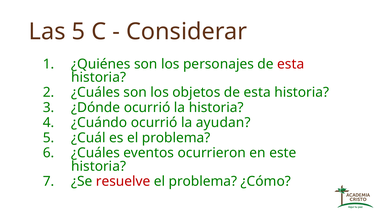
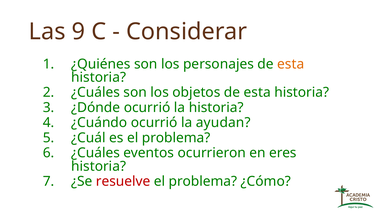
Las 5: 5 -> 9 (78, 32)
esta colour: red -> orange (291, 64)
este: este -> eres (283, 153)
